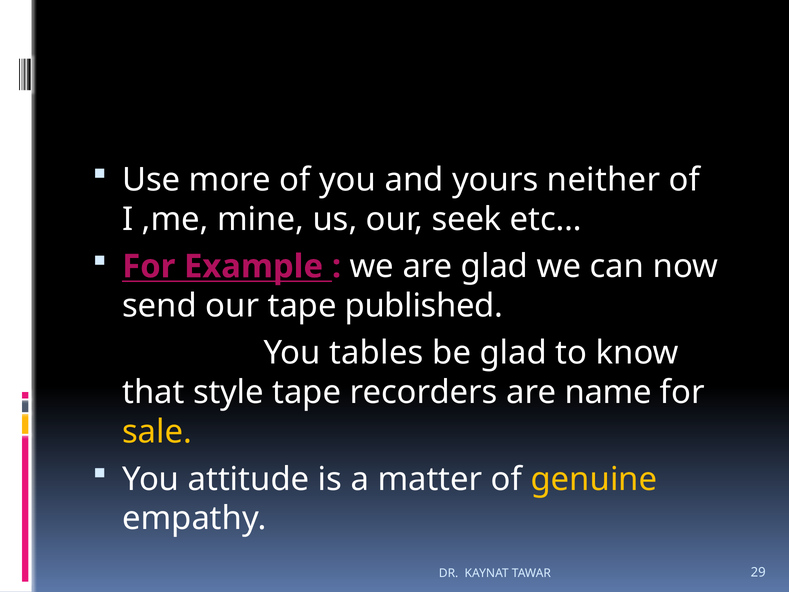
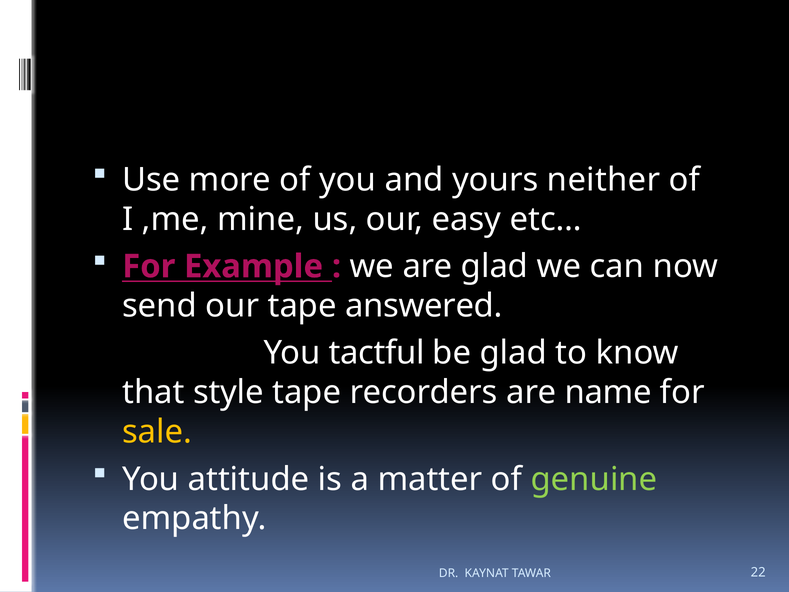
seek: seek -> easy (466, 219)
published: published -> answered (424, 306)
tables: tables -> tactful (377, 353)
genuine colour: yellow -> light green (594, 479)
29: 29 -> 22 (758, 572)
